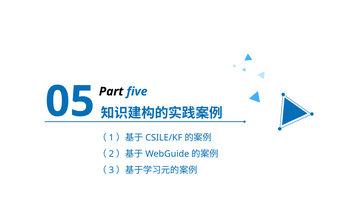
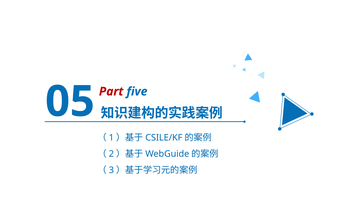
Part colour: black -> red (111, 92)
